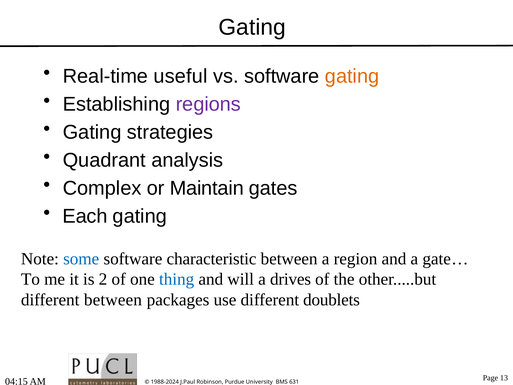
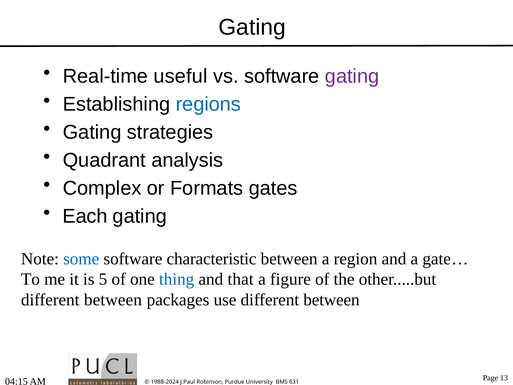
gating colour: orange -> purple (352, 76)
regions colour: purple -> blue (208, 104)
Maintain: Maintain -> Formats (207, 188)
2: 2 -> 5 (103, 279)
will: will -> that (241, 279)
drives: drives -> figure (290, 279)
use different doublets: doublets -> between (331, 300)
